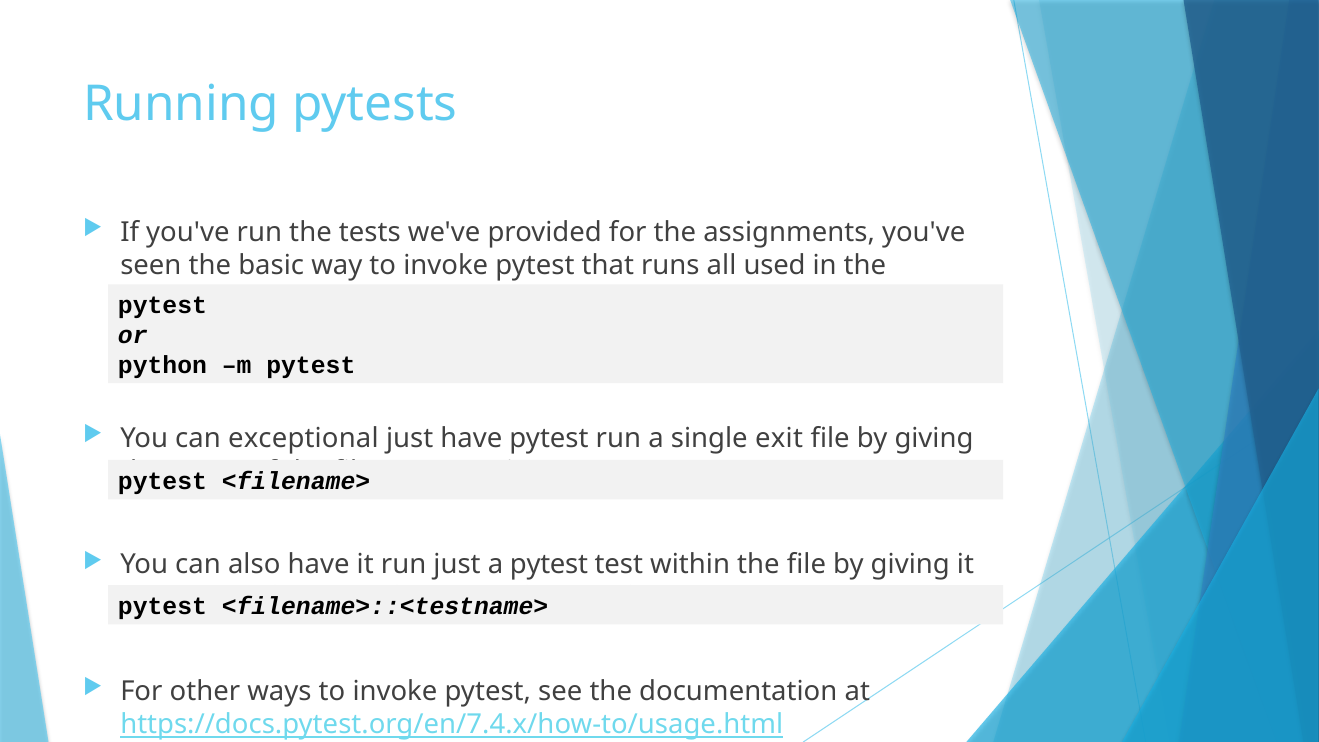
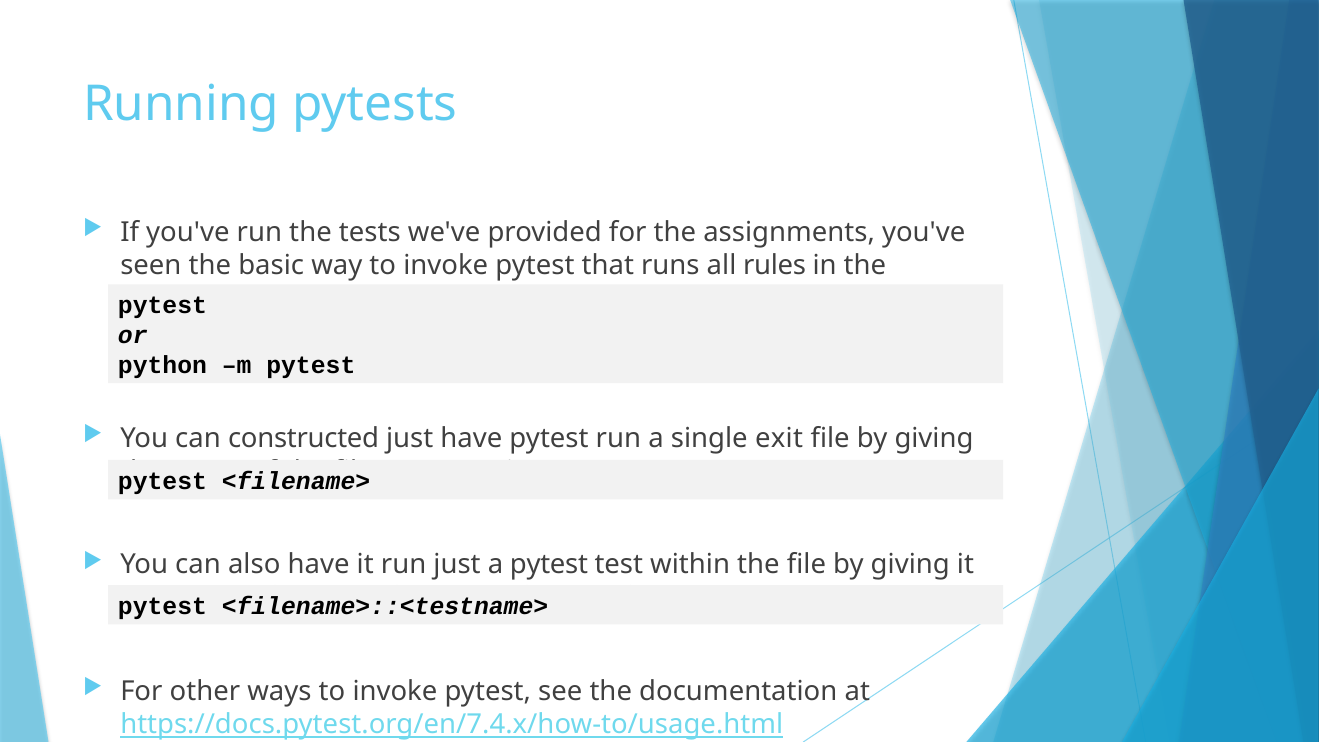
used: used -> rules (775, 265)
exceptional: exceptional -> constructed (304, 438)
